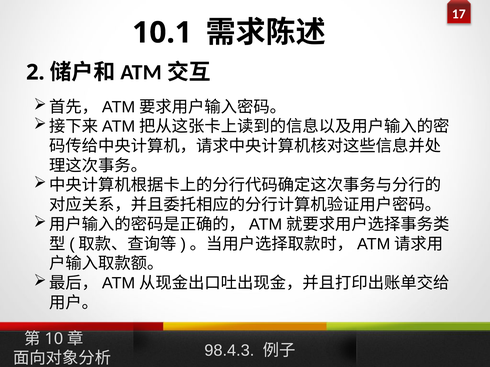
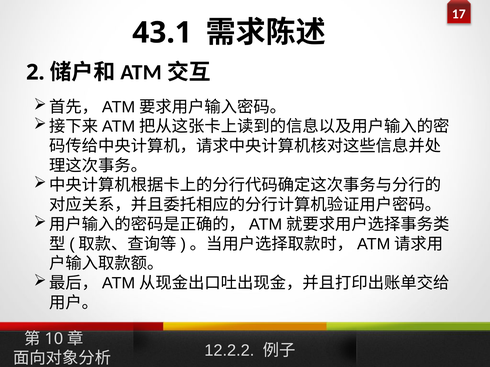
10.1: 10.1 -> 43.1 (162, 33)
98.4.3: 98.4.3 -> 12.2.2 (229, 351)
